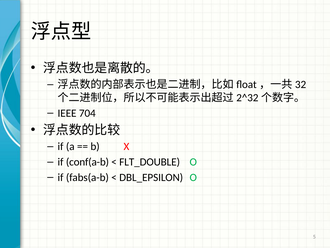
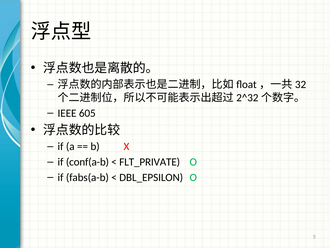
704: 704 -> 605 (87, 113)
FLT_DOUBLE: FLT_DOUBLE -> FLT_PRIVATE (150, 162)
